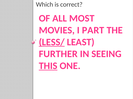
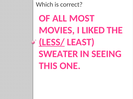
PART: PART -> LIKED (93, 30)
FURTHER: FURTHER -> SWEATER (58, 54)
THIS underline: present -> none (48, 66)
